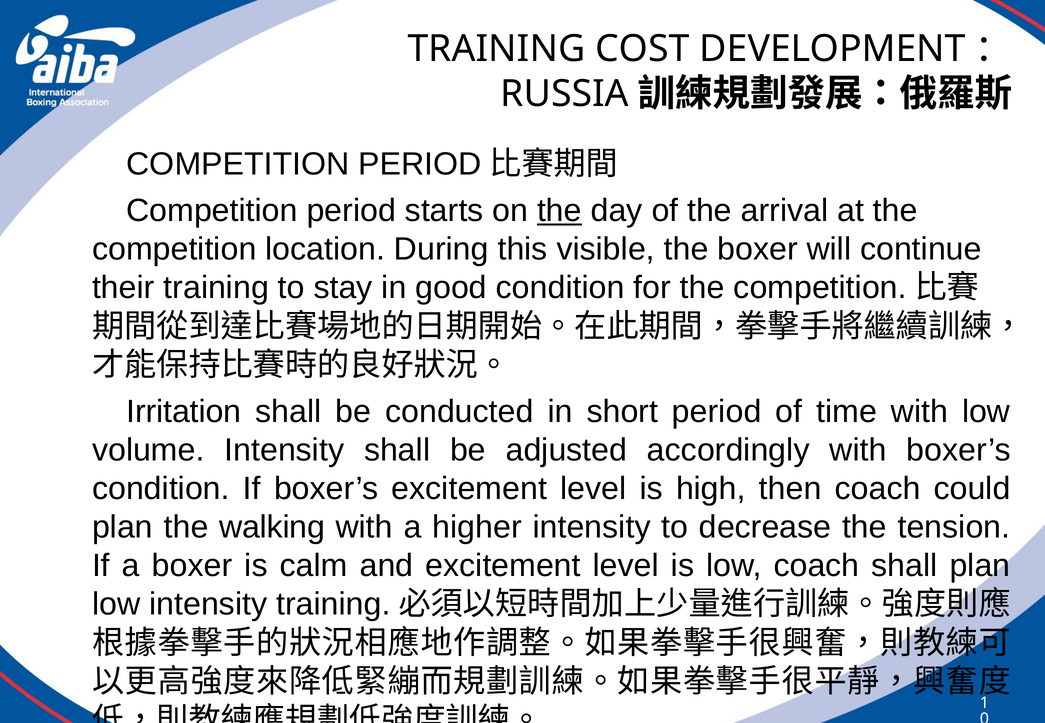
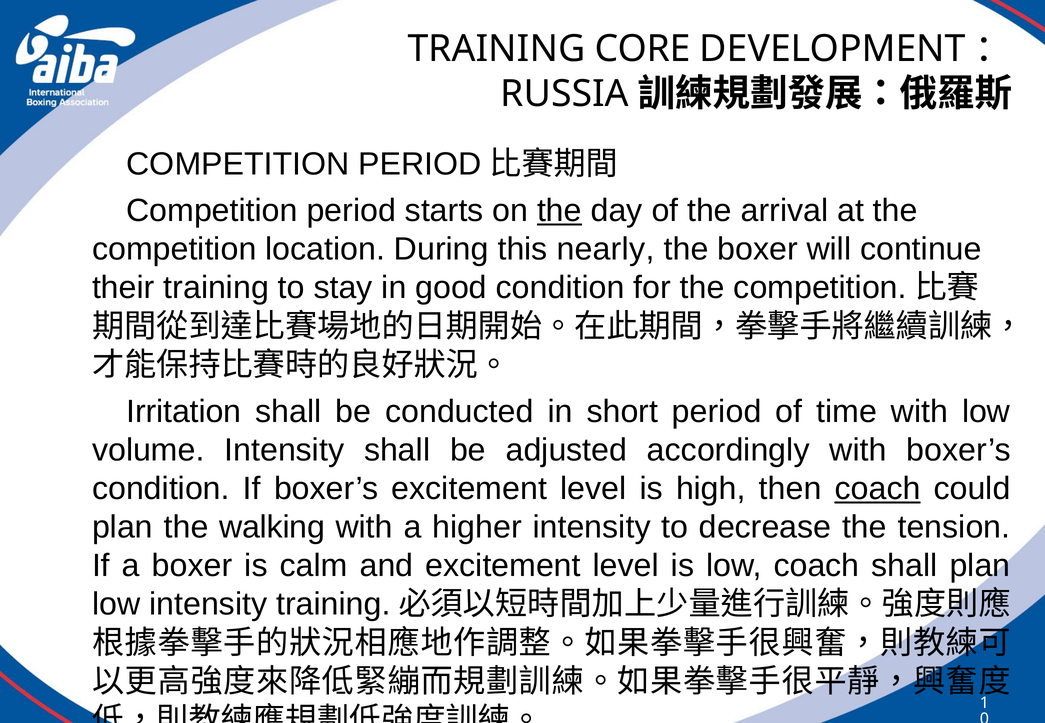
COST: COST -> CORE (643, 49)
visible: visible -> nearly (606, 249)
coach underline: none -> present (878, 489)
